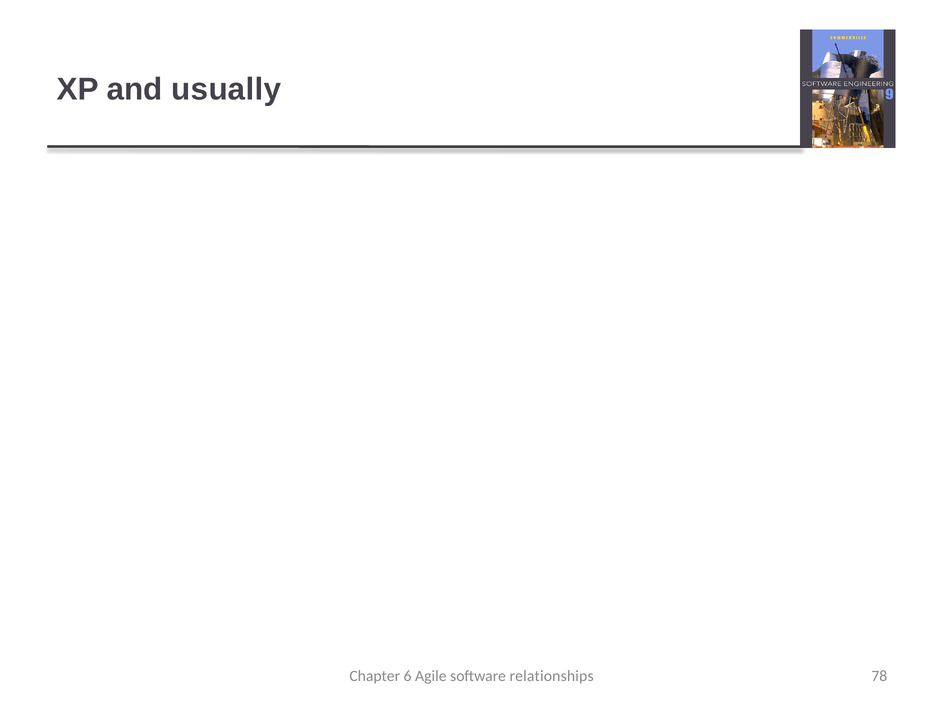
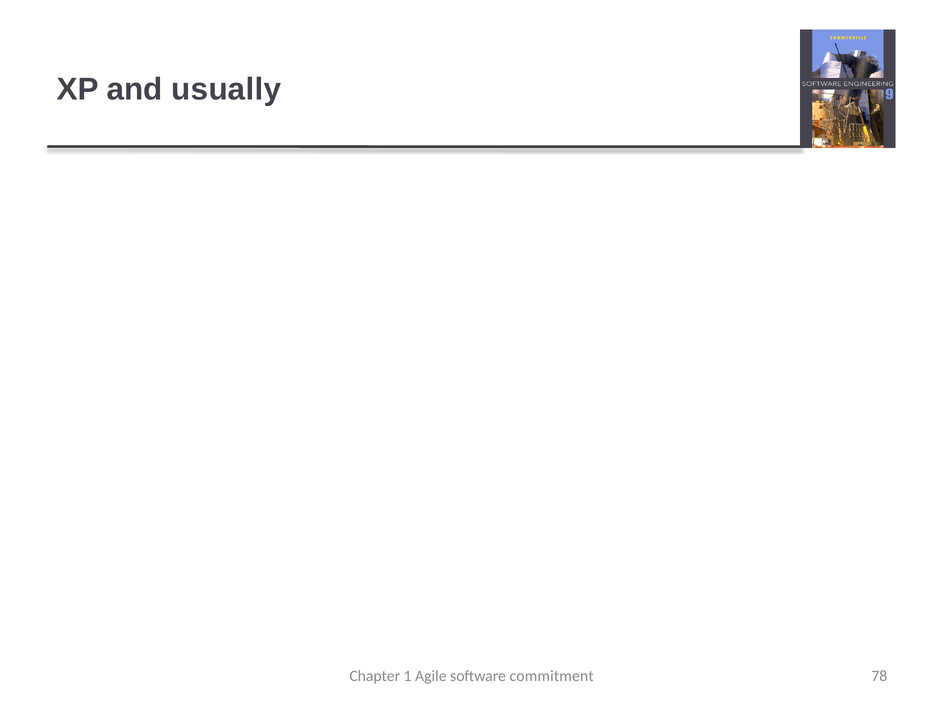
6: 6 -> 1 (408, 676)
relationships: relationships -> commitment (552, 676)
